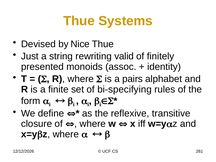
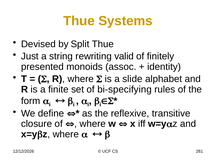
Nice: Nice -> Split (80, 44)
pairs: pairs -> slide (132, 79)
